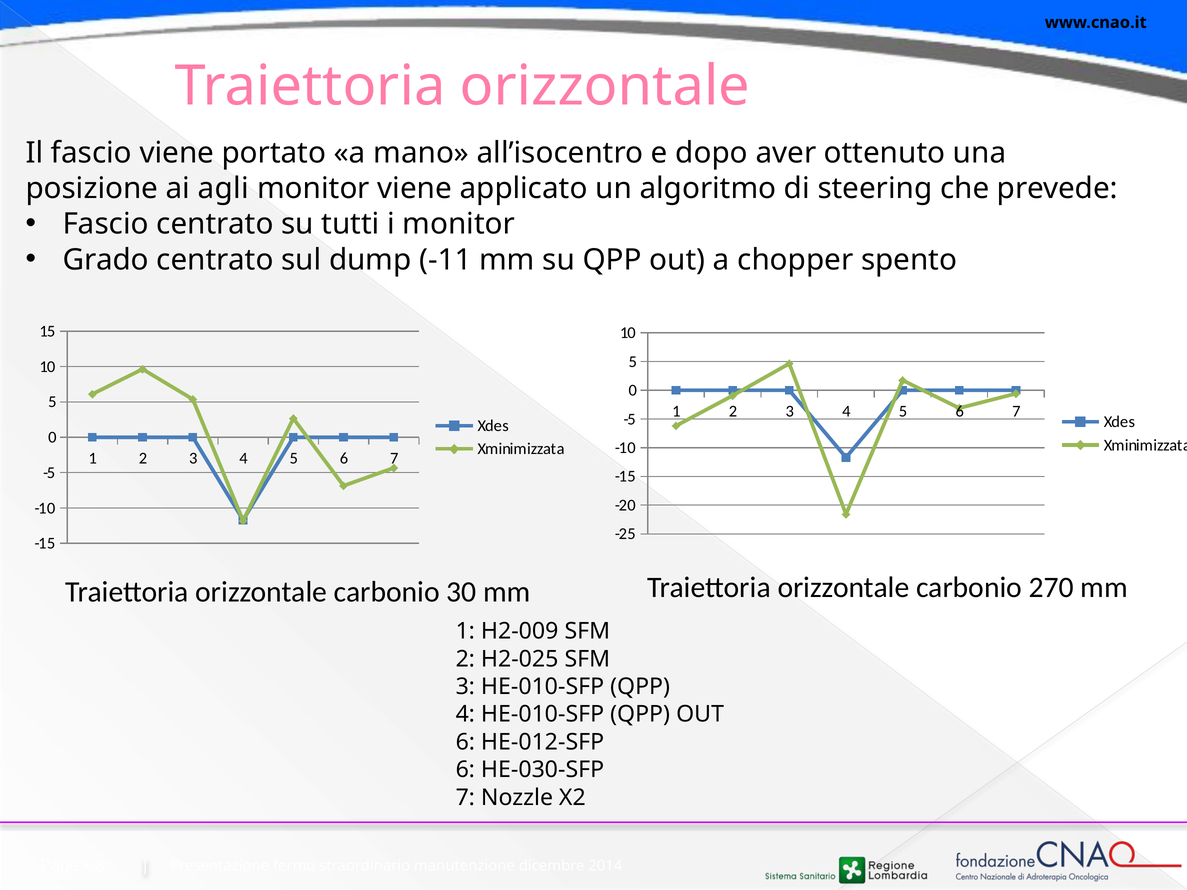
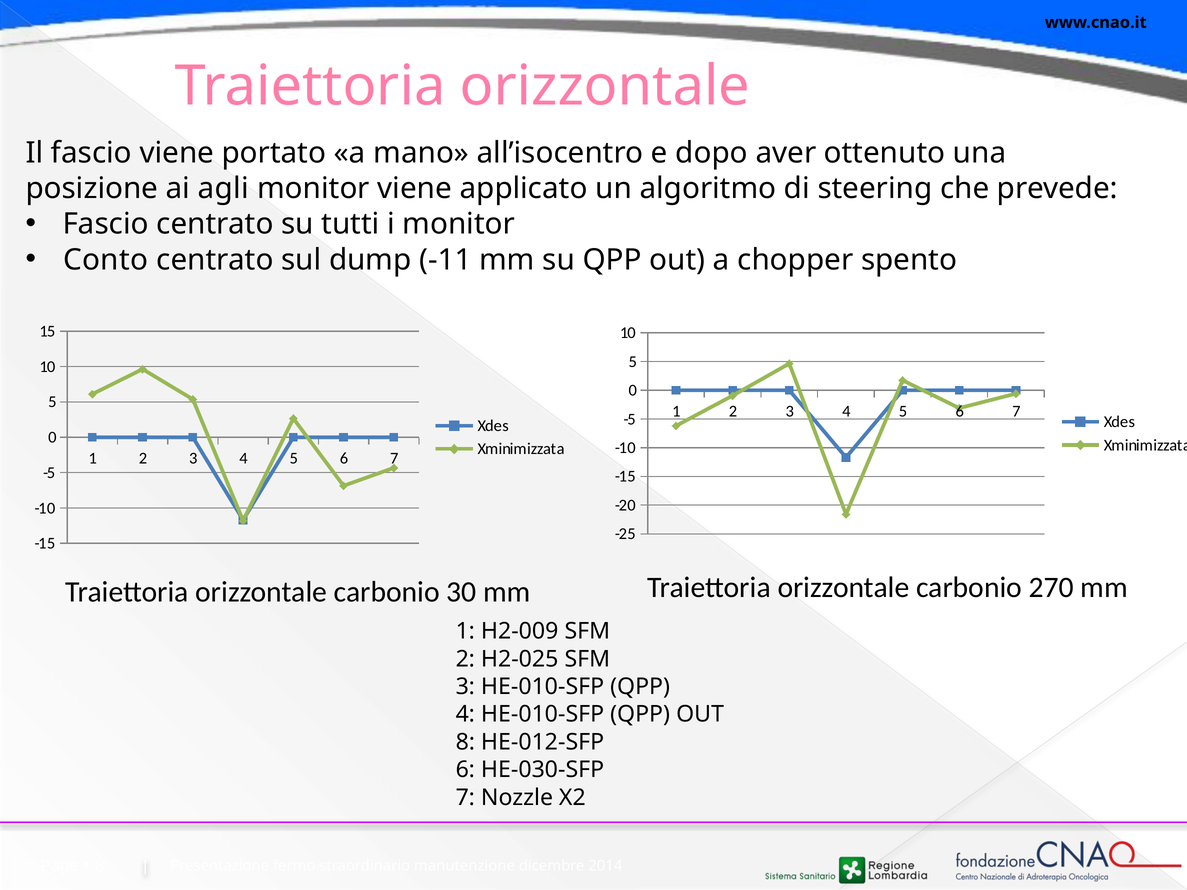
Grado: Grado -> Conto (106, 260)
6: 6 -> 8 (465, 742)
